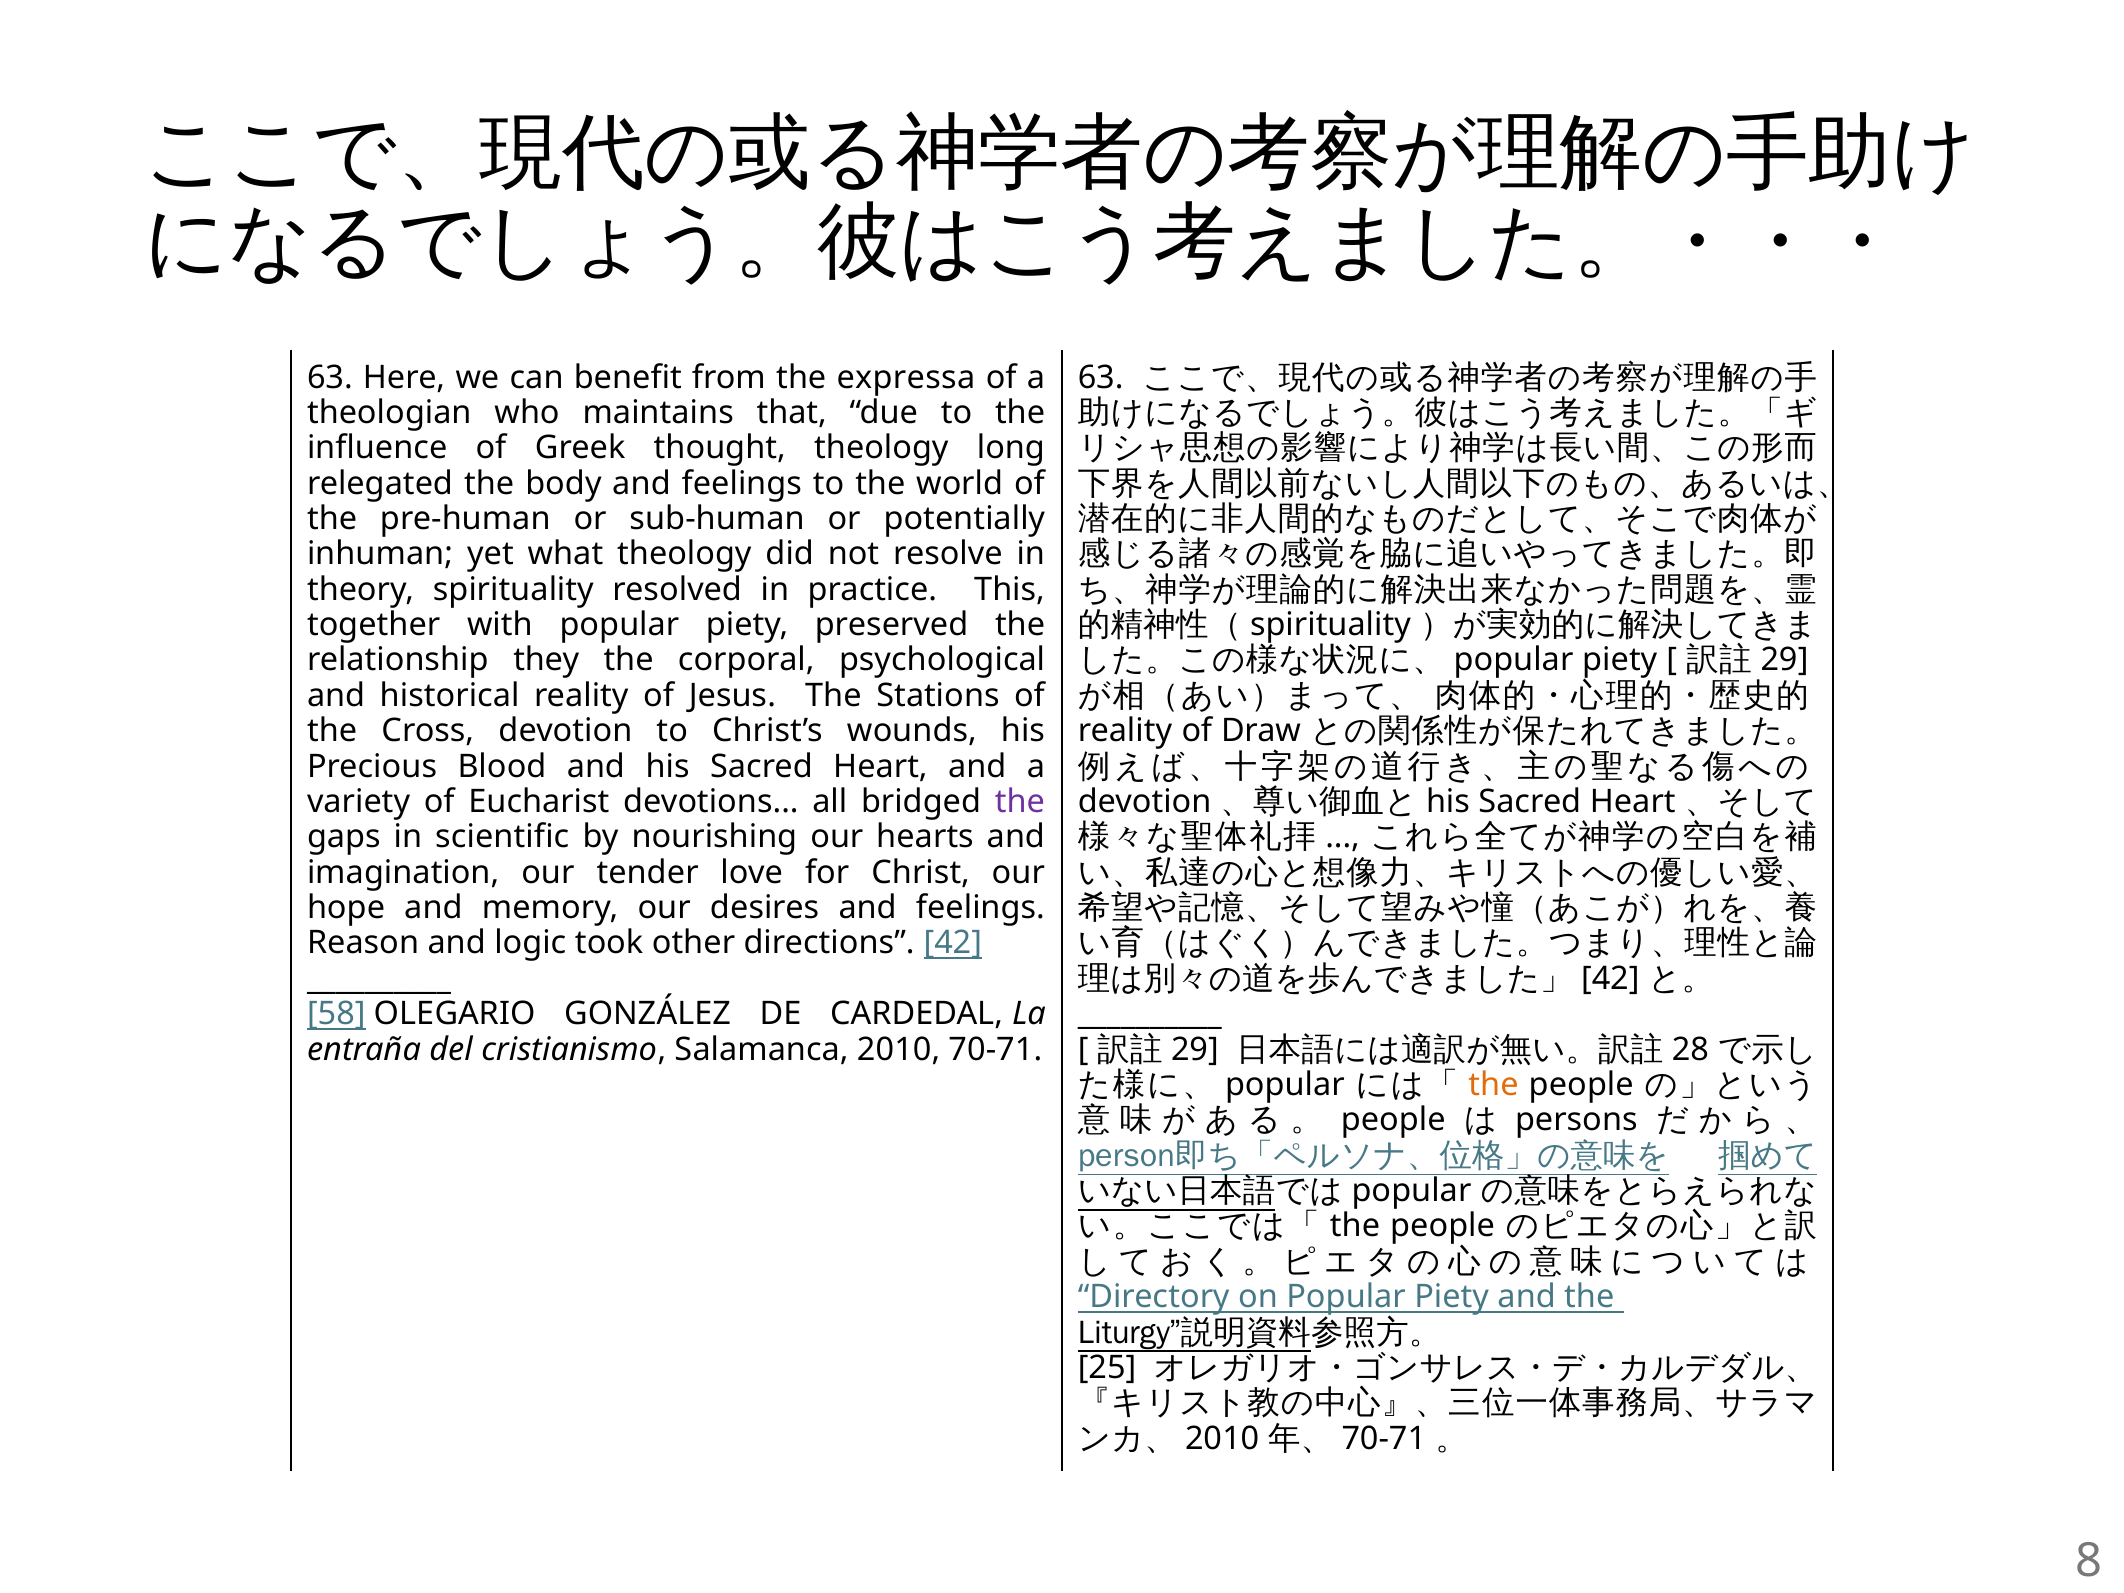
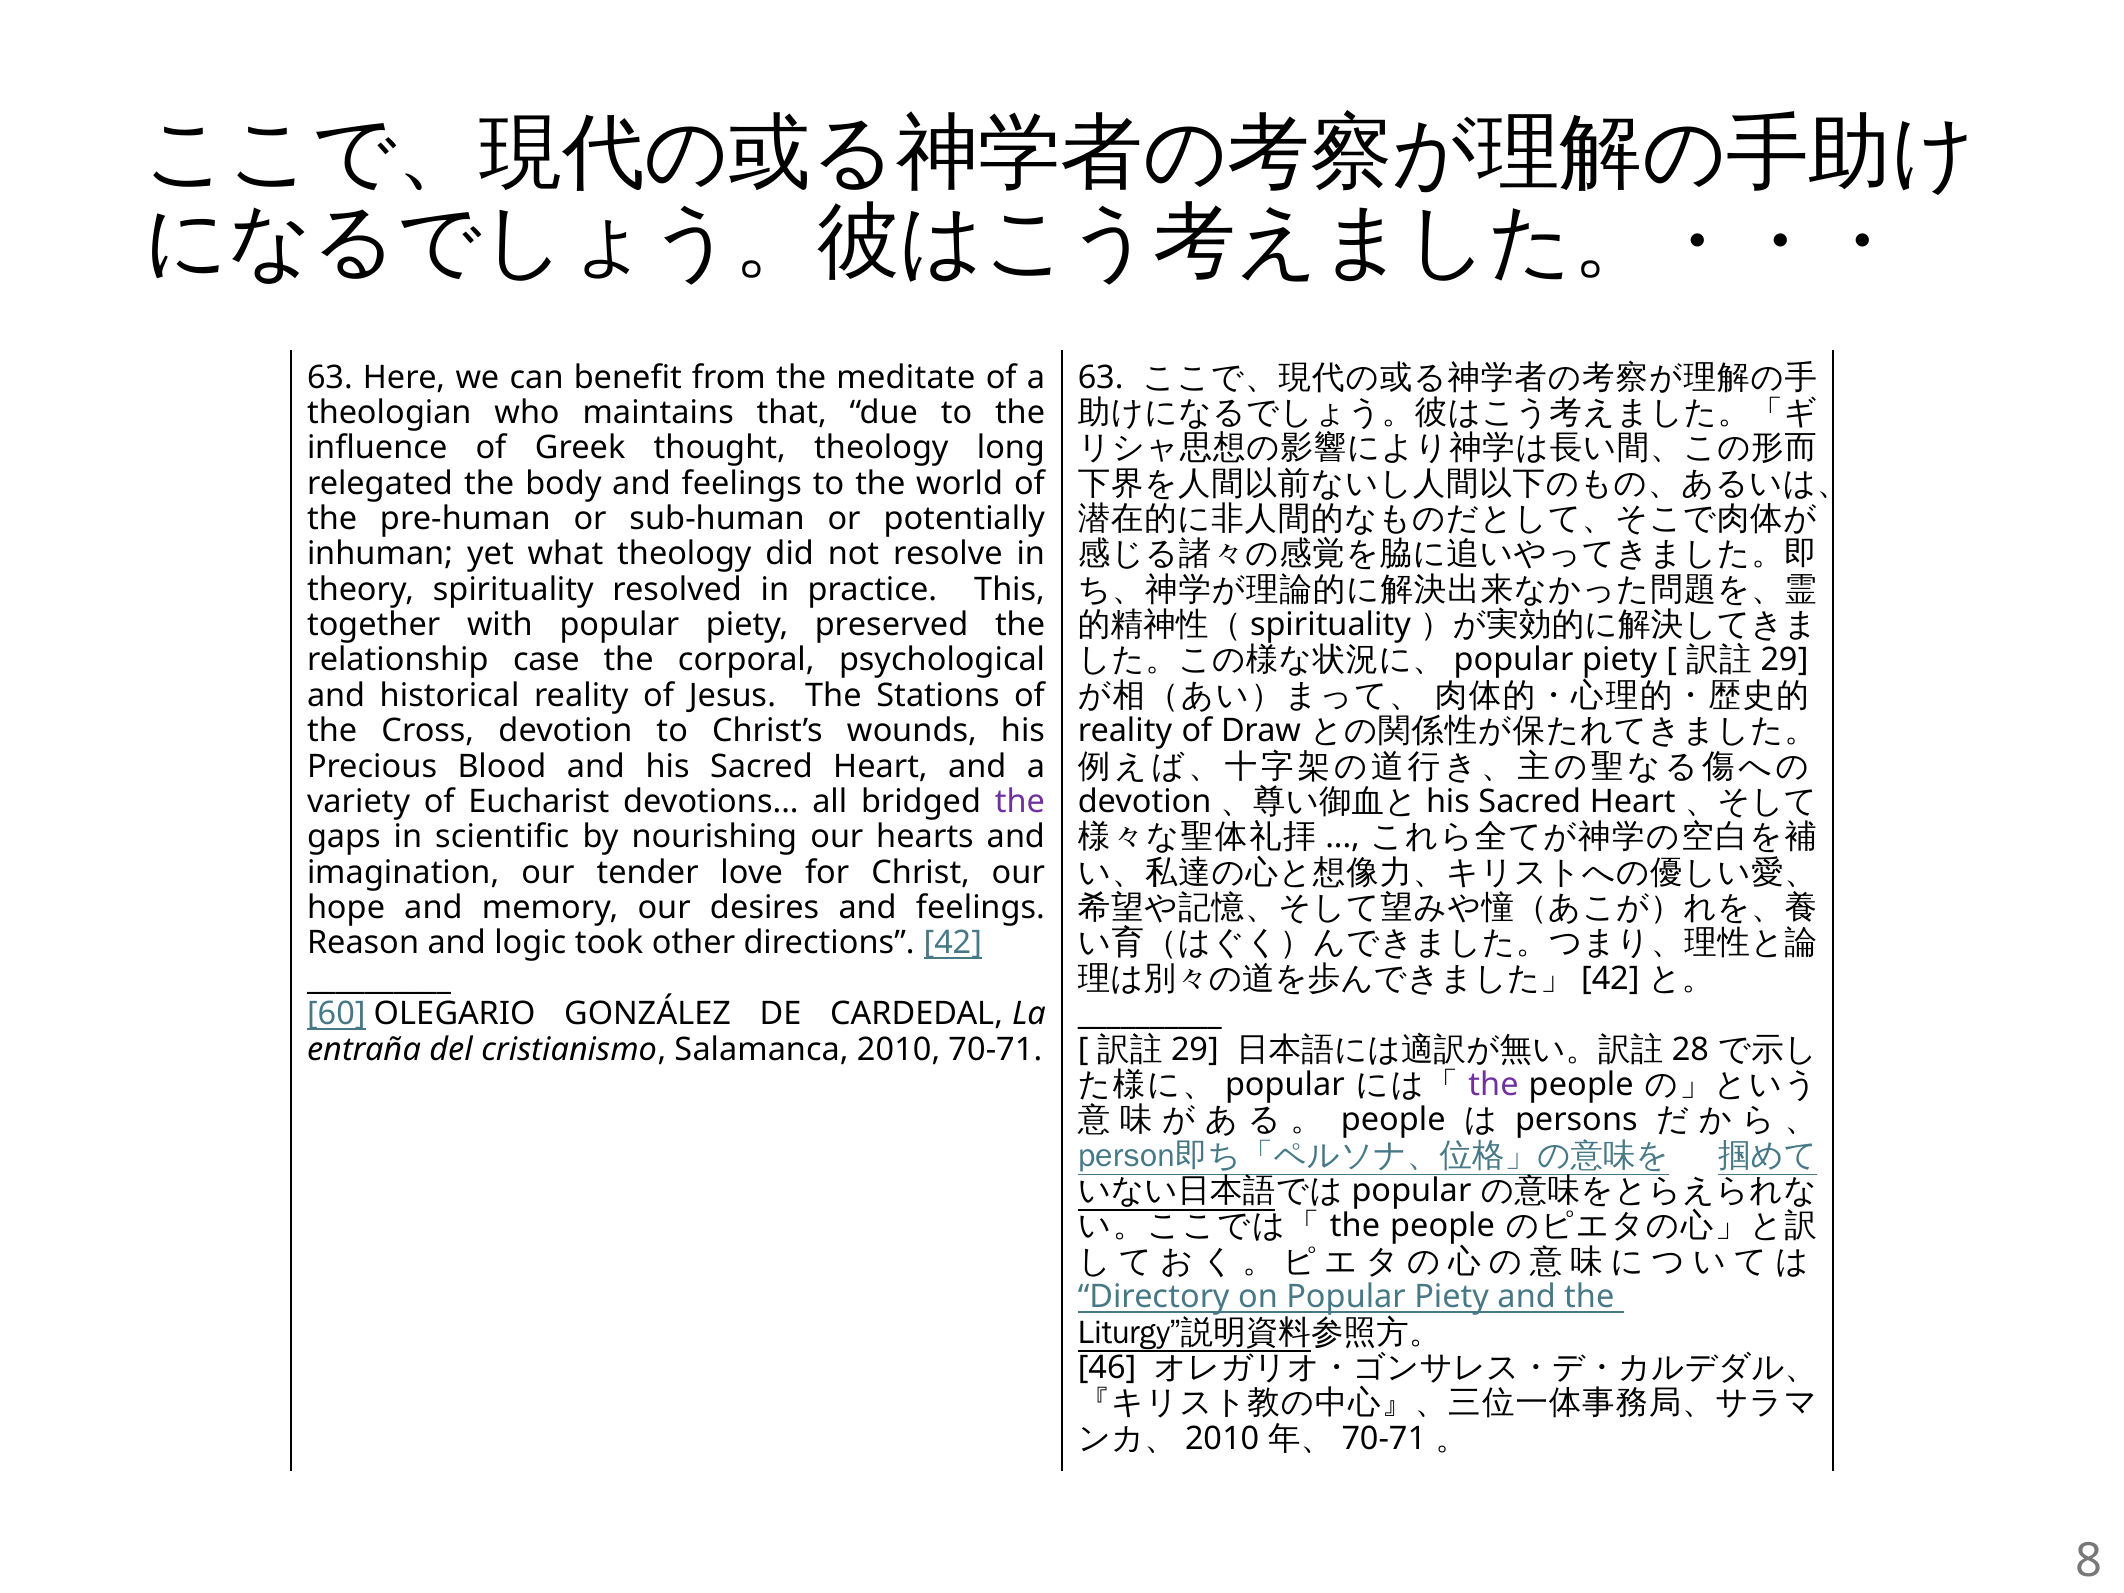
expressa: expressa -> meditate (906, 377)
they: they -> case (546, 660)
58: 58 -> 60 (336, 1014)
the colour: orange -> purple (1494, 1085)
25: 25 -> 46 (1107, 1368)
